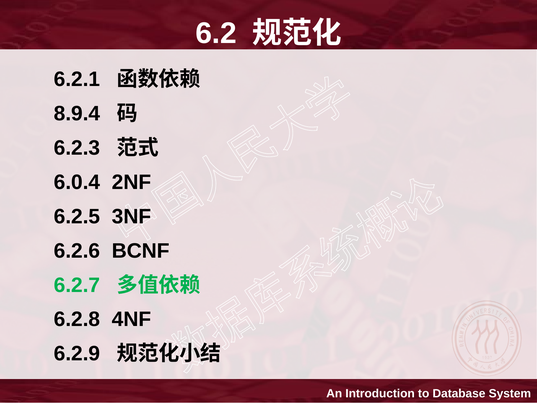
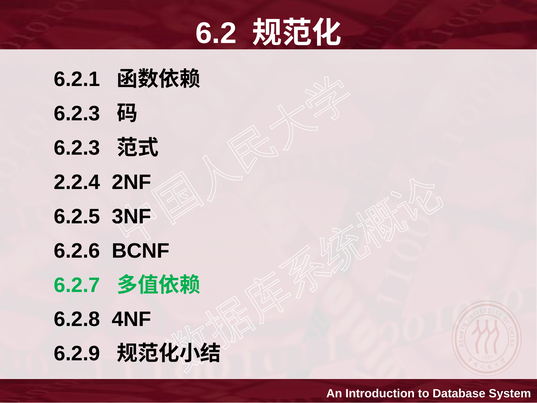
8.9.4: 8.9.4 -> 6.2.3 (77, 114)
6.0.4: 6.0.4 -> 2.2.4 (77, 182)
